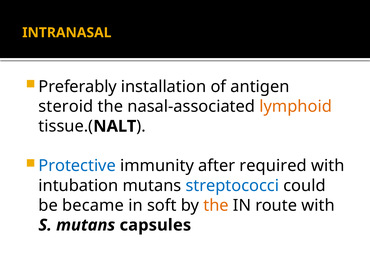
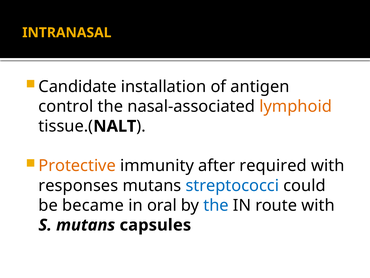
Preferably: Preferably -> Candidate (78, 87)
steroid: steroid -> control (66, 106)
Protective colour: blue -> orange (77, 166)
intubation: intubation -> responses (78, 185)
soft: soft -> oral (162, 205)
the colour: orange -> blue (216, 205)
